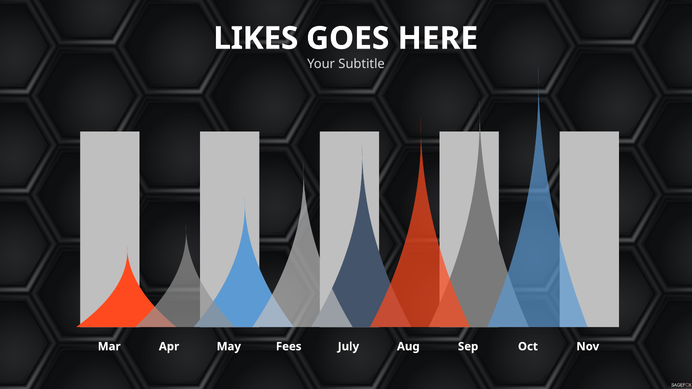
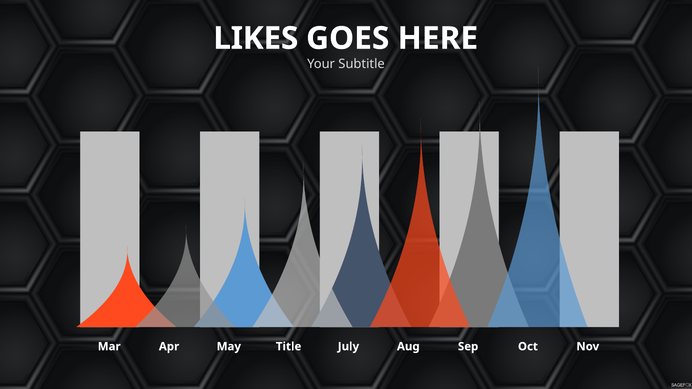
Fees: Fees -> Title (289, 347)
